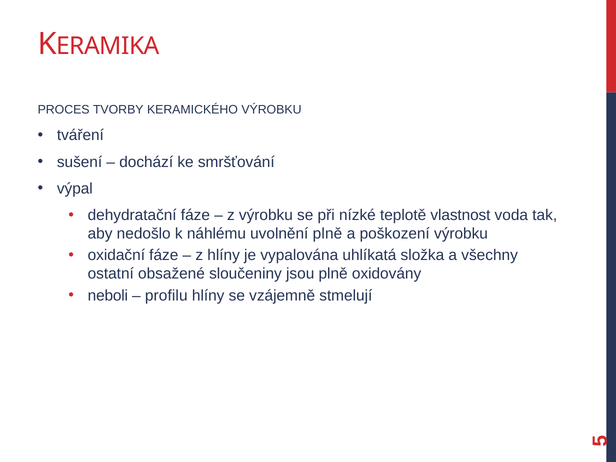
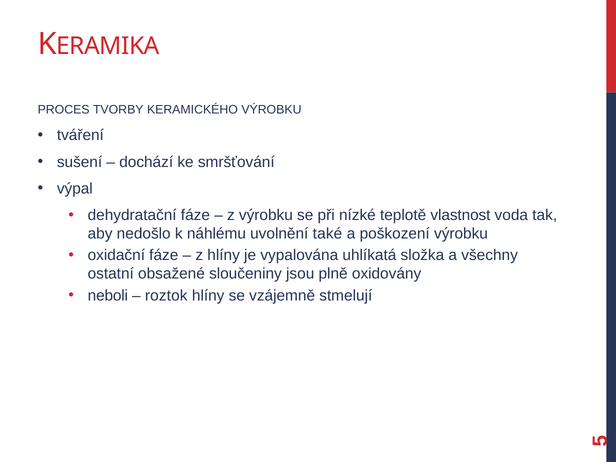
uvolnění plně: plně -> také (328, 234)
profilu: profilu -> roztok (166, 295)
